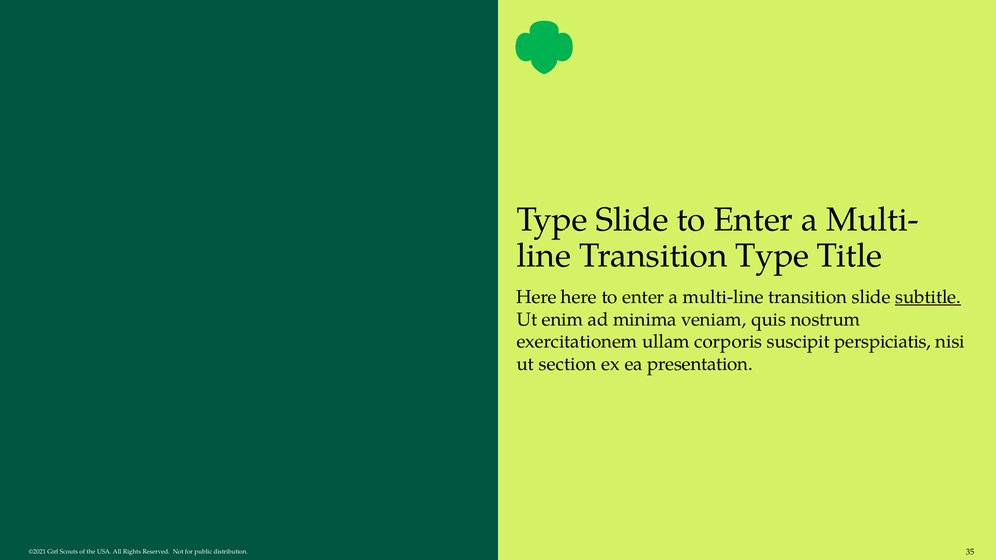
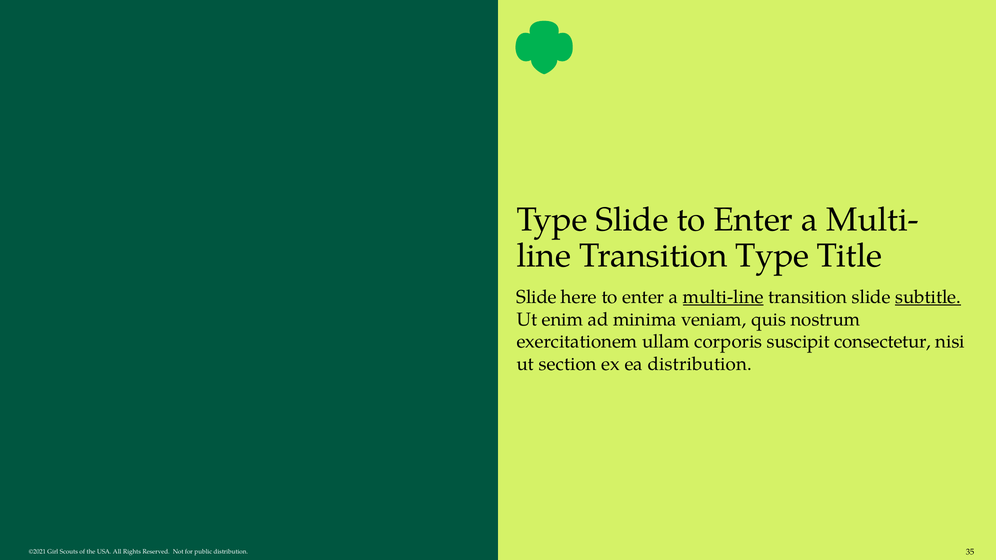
Here: Here -> Slide (537, 297)
multi-line underline: none -> present (723, 297)
perspiciatis: perspiciatis -> consectetur (883, 342)
ea presentation: presentation -> distribution (700, 364)
